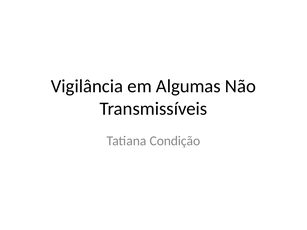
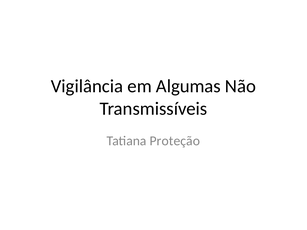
Condição: Condição -> Proteção (175, 141)
